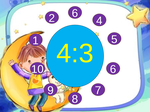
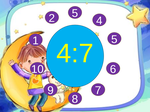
2 6: 6 -> 5 (75, 13)
4:3: 4:3 -> 4:7 (75, 54)
